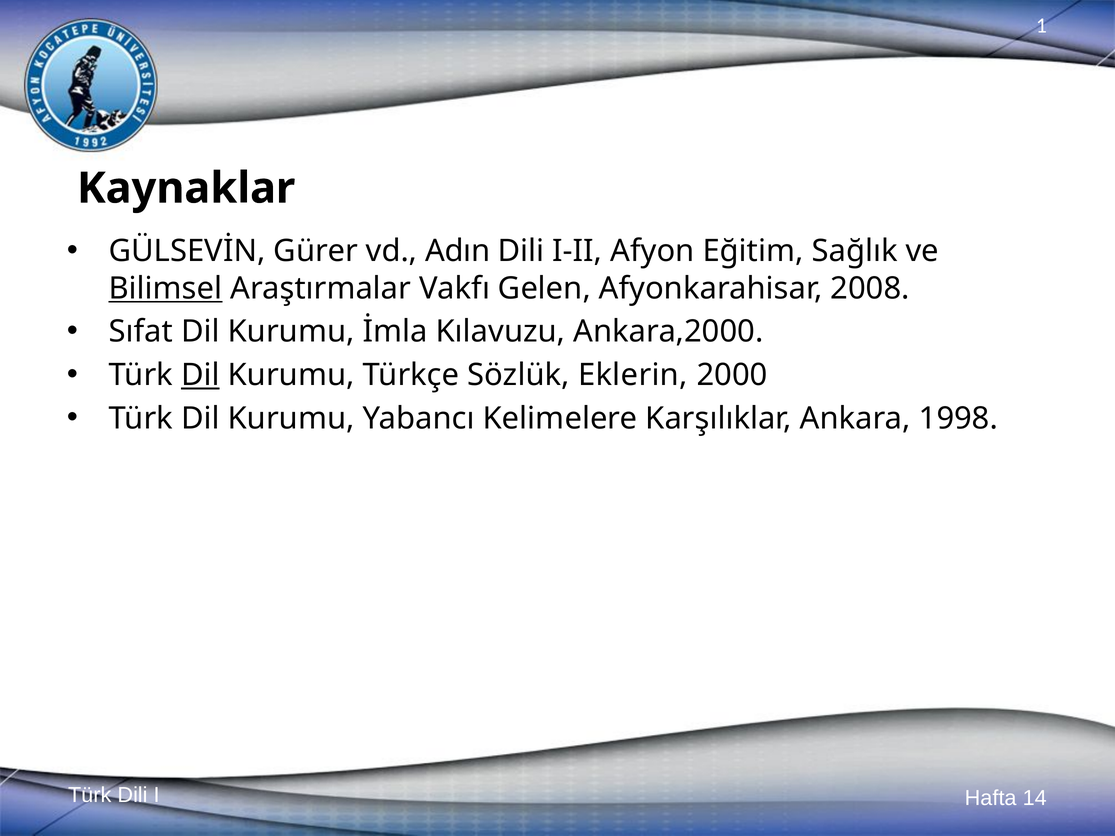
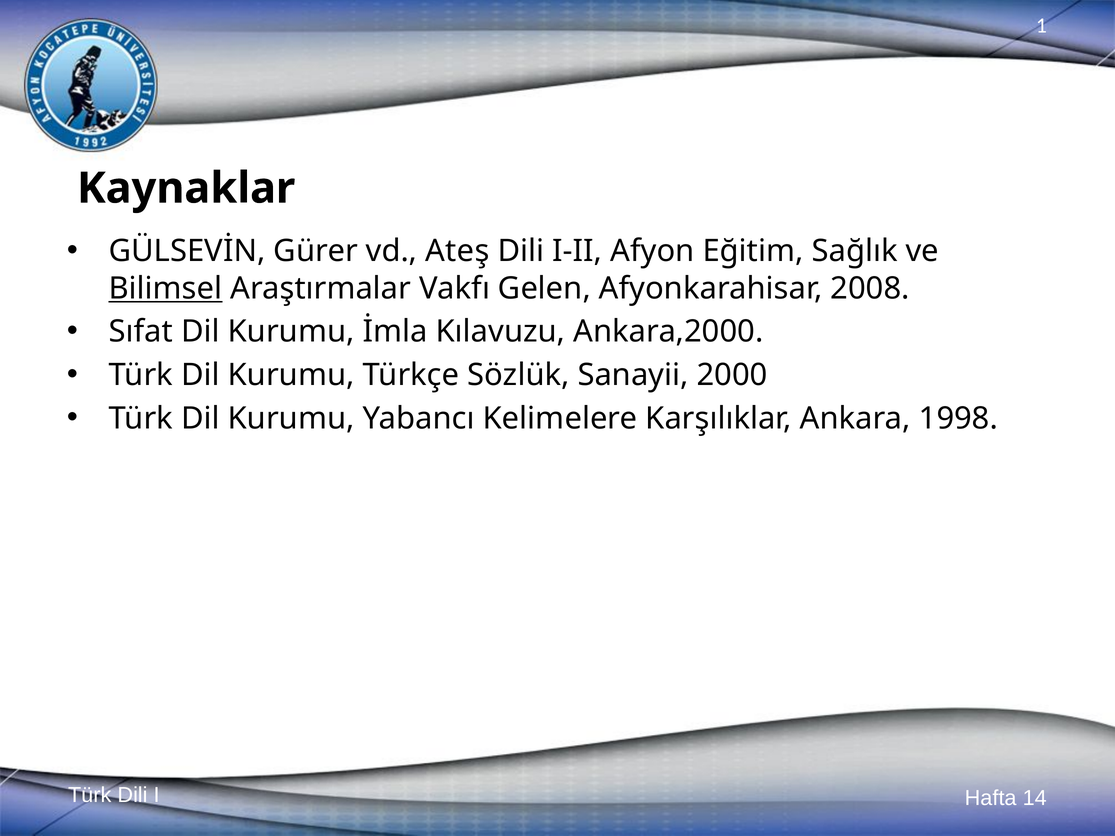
Adın: Adın -> Ateş (457, 251)
Dil underline: present -> none (200, 375)
Eklerin: Eklerin -> Sanayii (633, 375)
